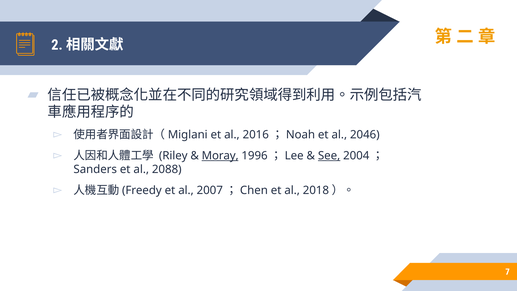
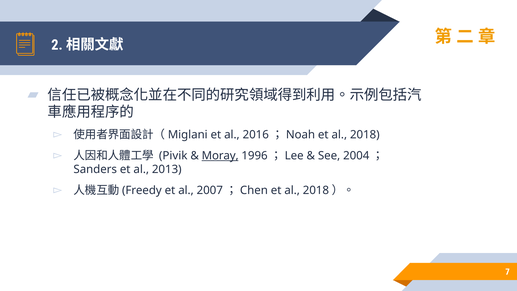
2046: 2046 -> 2018 (365, 135)
Riley: Riley -> Pivik (173, 156)
See underline: present -> none (329, 156)
2088: 2088 -> 2013 (167, 169)
